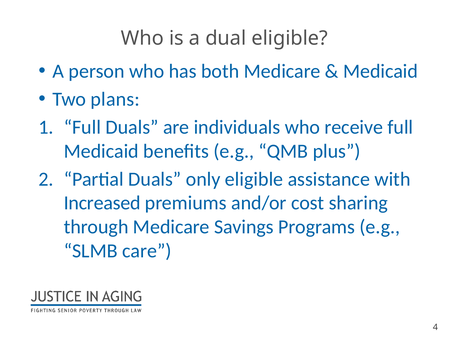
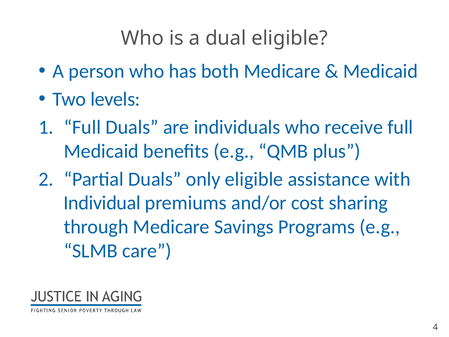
plans: plans -> levels (115, 99)
Increased: Increased -> Individual (102, 203)
